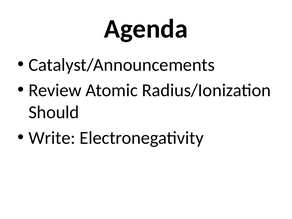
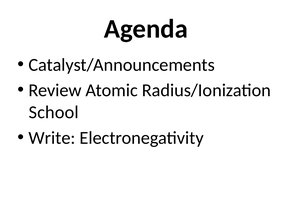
Should: Should -> School (54, 112)
